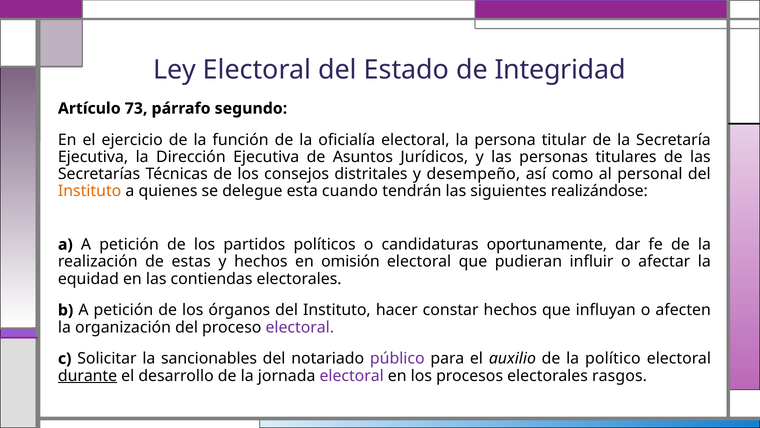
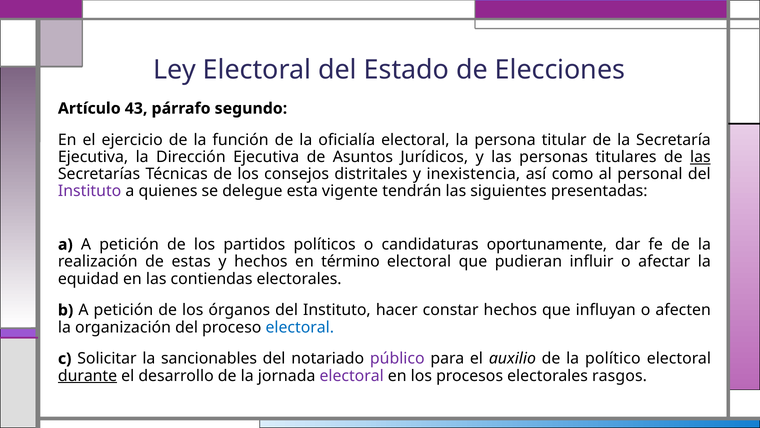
Integridad: Integridad -> Elecciones (560, 70)
73: 73 -> 43 (136, 108)
las underline: none -> present (700, 157)
desempeño: desempeño -> inexistencia (473, 174)
Instituto colour: orange -> purple (90, 191)
cuando: cuando -> vigente (350, 191)
realizándose: realizándose -> presentadas (599, 191)
omisión: omisión -> término (350, 261)
electoral colour: purple -> blue (300, 327)
